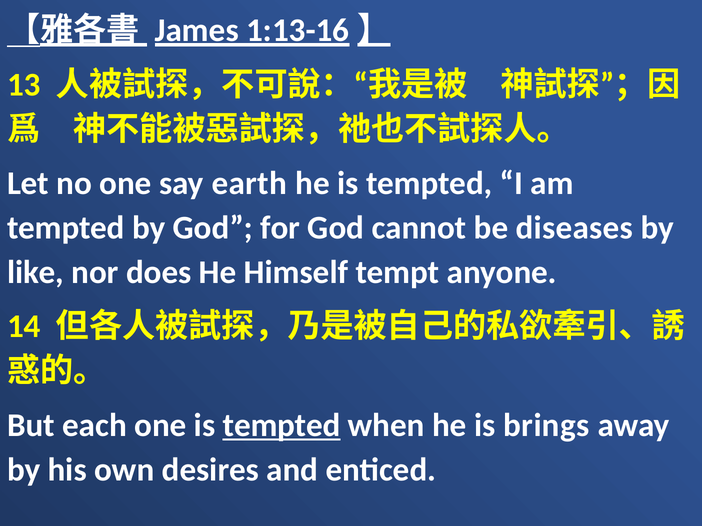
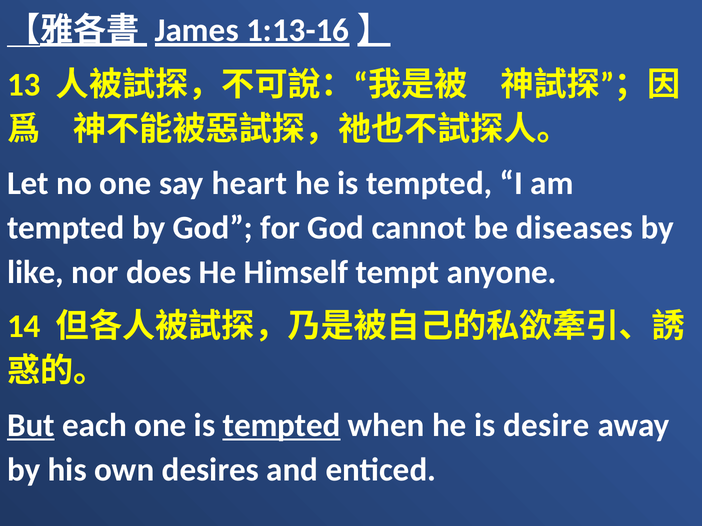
earth: earth -> heart (249, 184)
But underline: none -> present (31, 426)
brings: brings -> desire (546, 426)
